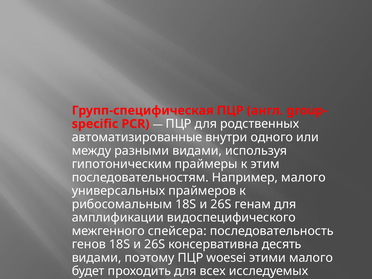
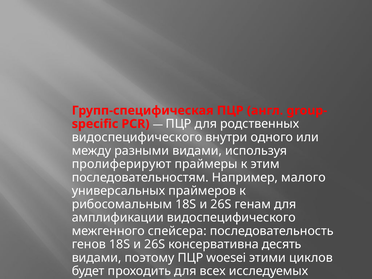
автоматизированные: автоматизированные -> видоспецифического (137, 137)
гипотоническим: гипотоническим -> пролиферируют (122, 164)
этими малого: малого -> циклов (311, 258)
